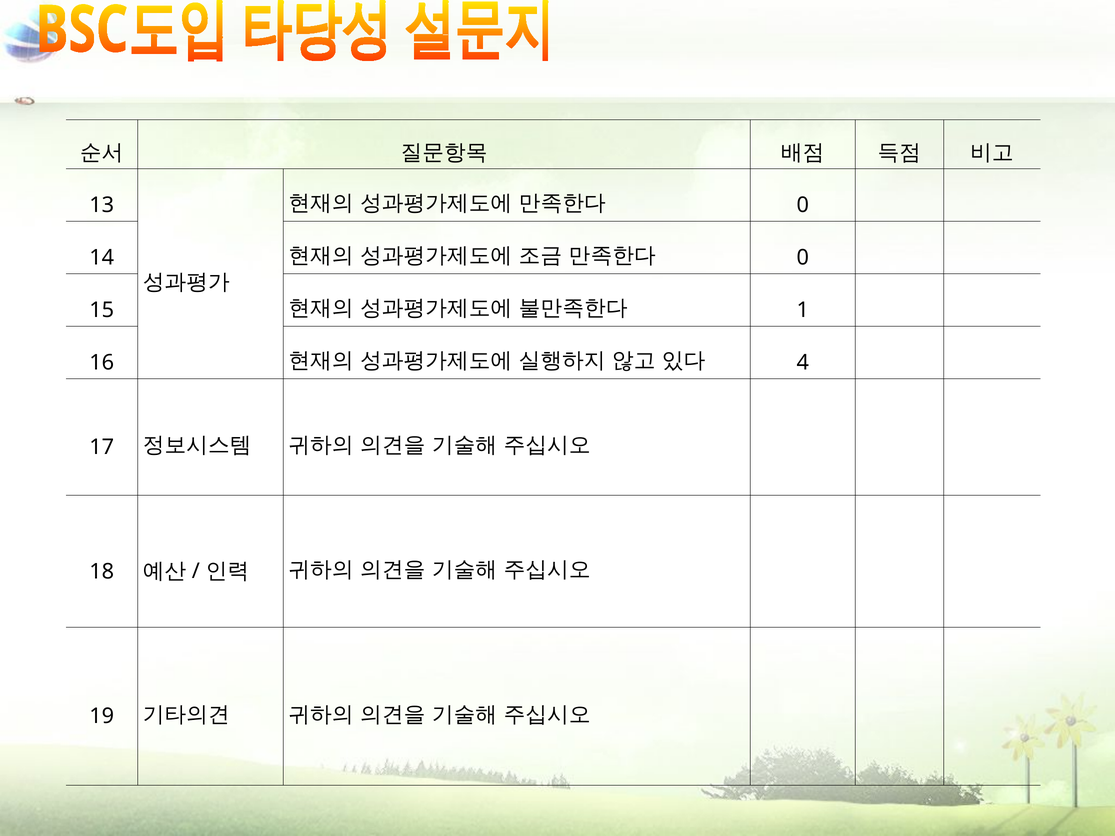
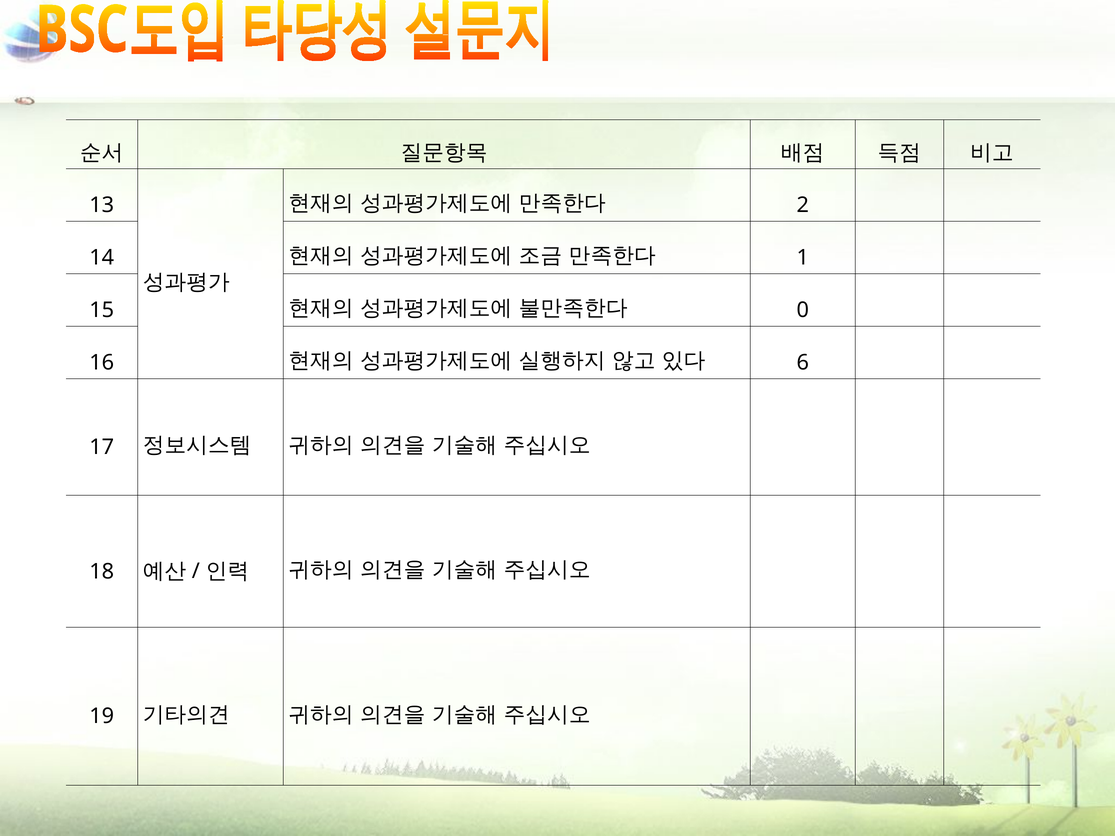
0: 0 -> 2 (803, 205)
0: 0 -> 1 (803, 258)
1: 1 -> 0 (803, 310)
4: 4 -> 6 (803, 363)
